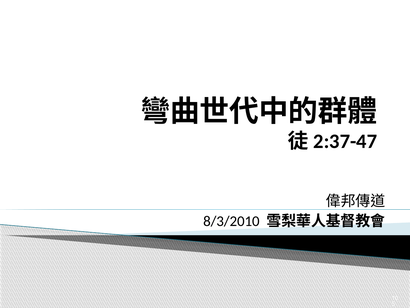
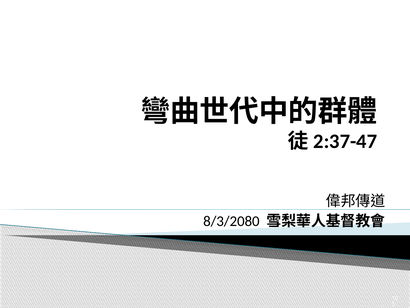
8/3/2010: 8/3/2010 -> 8/3/2080 (231, 221)
